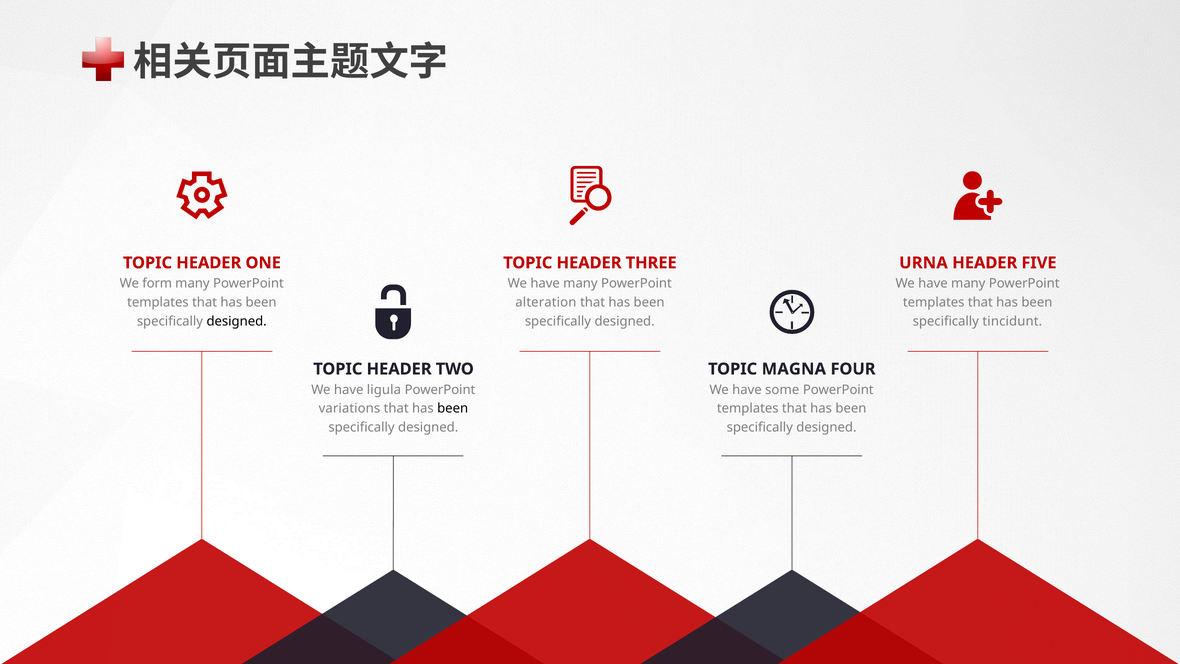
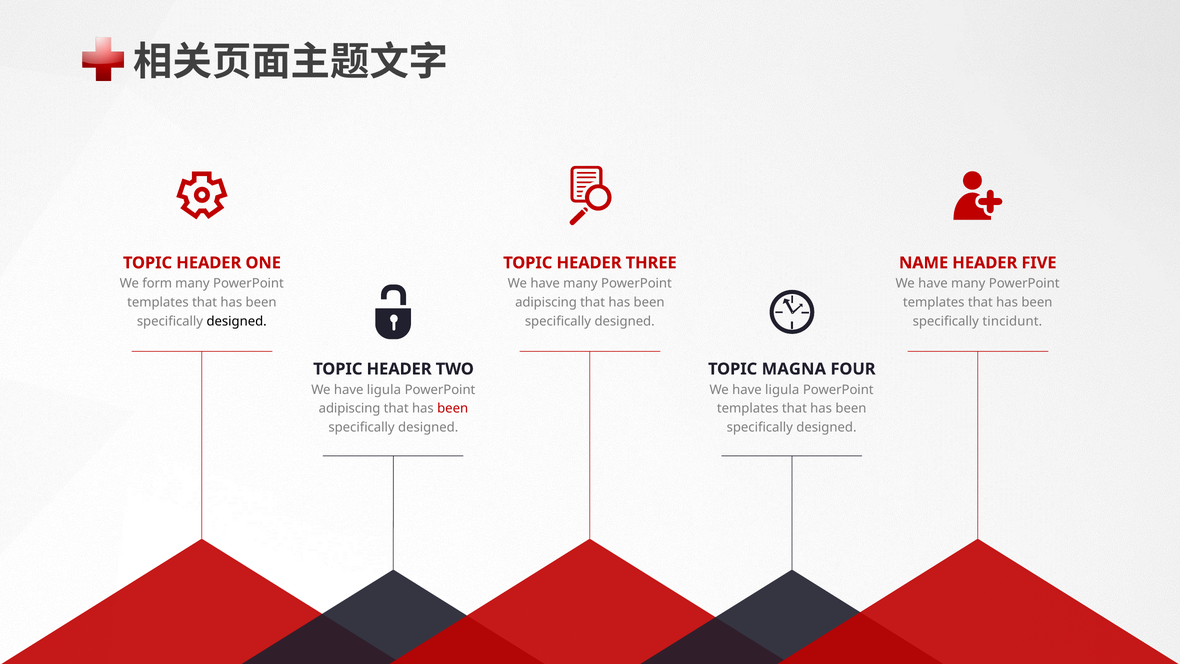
URNA: URNA -> NAME (924, 263)
alteration: alteration -> adipiscing (546, 302)
some: some -> ligula (782, 390)
variations: variations -> adipiscing (350, 408)
been colour: black -> red (453, 408)
